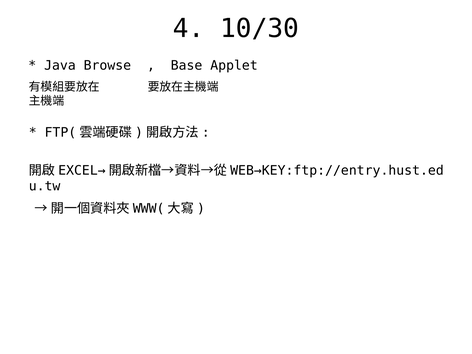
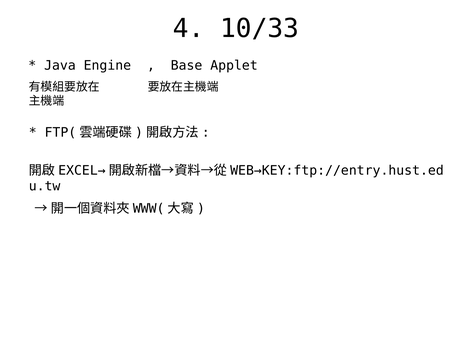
10/30: 10/30 -> 10/33 (260, 29)
Browse: Browse -> Engine (107, 65)
